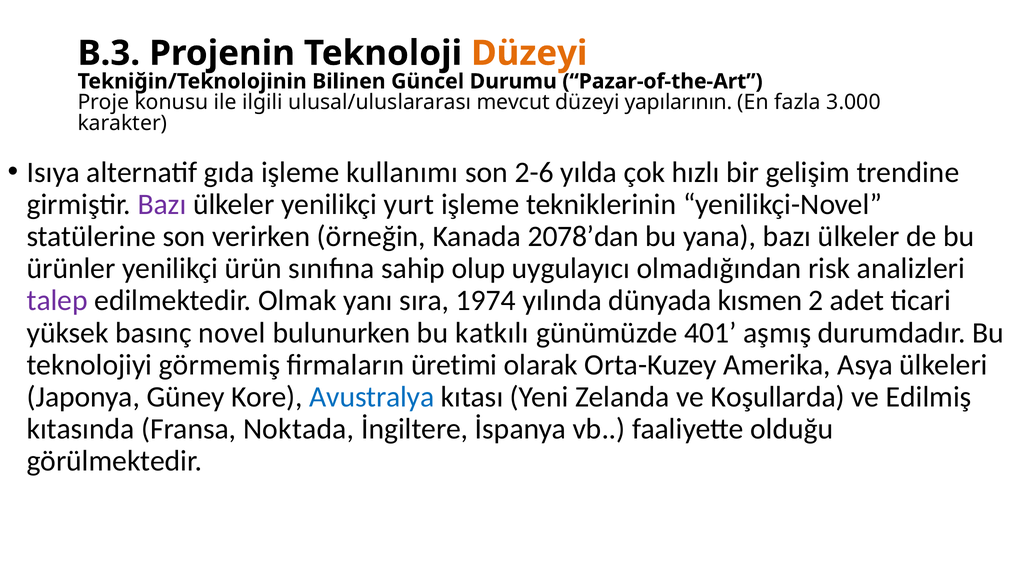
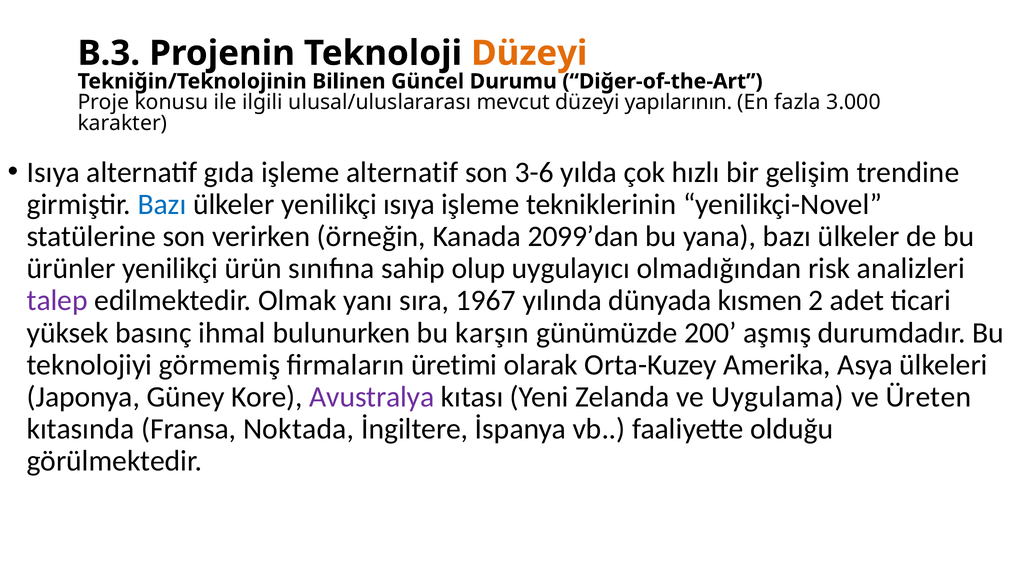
Pazar-of-the-Art: Pazar-of-the-Art -> Diğer-of-the-Art (662, 81)
işleme kullanımı: kullanımı -> alternatif (402, 172)
2-6: 2-6 -> 3-6 (534, 172)
Bazı colour: purple -> blue (162, 204)
yurt: yurt -> ısıya (409, 204)
2078’dan: 2078’dan -> 2099’dan (583, 236)
1974: 1974 -> 1967 (486, 300)
novel: novel -> ihmal (232, 332)
katkılı: katkılı -> karşın (492, 332)
401: 401 -> 200 (710, 332)
Avustralya colour: blue -> purple (372, 397)
Koşullarda: Koşullarda -> Uygulama (778, 397)
Edilmiş: Edilmiş -> Üreten (928, 397)
